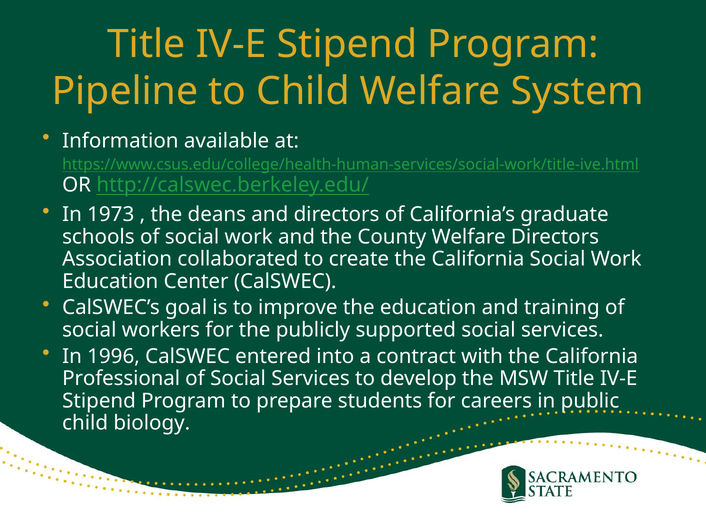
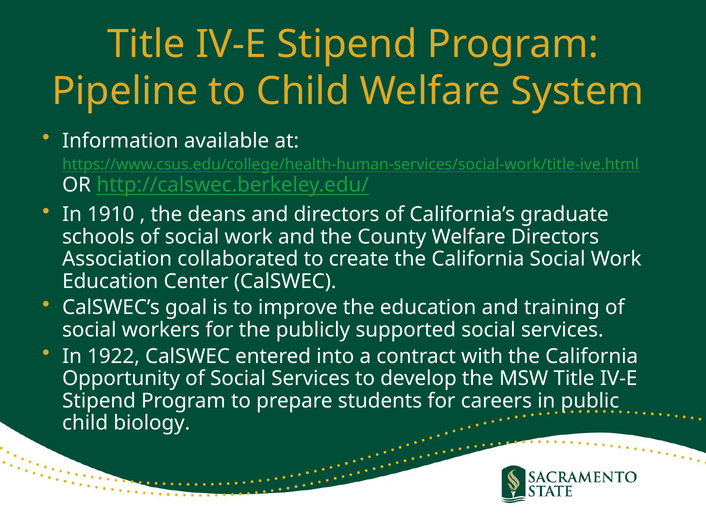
1973: 1973 -> 1910 (111, 215)
1996: 1996 -> 1922 (113, 357)
Professional: Professional -> Opportunity (121, 379)
